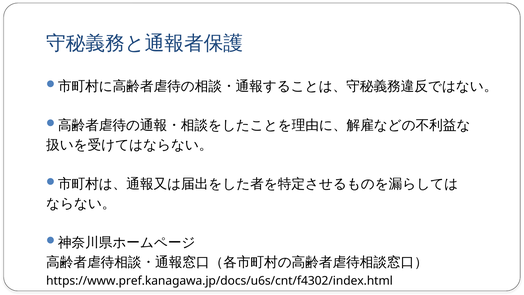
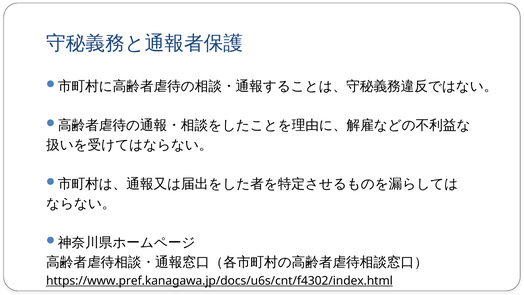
https://www.pref.kanagawa.jp/docs/u6s/cnt/f4302/index.html underline: none -> present (219, 281)
